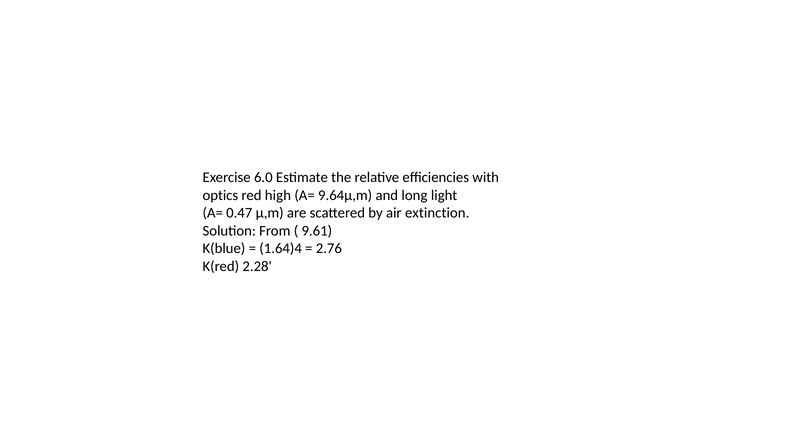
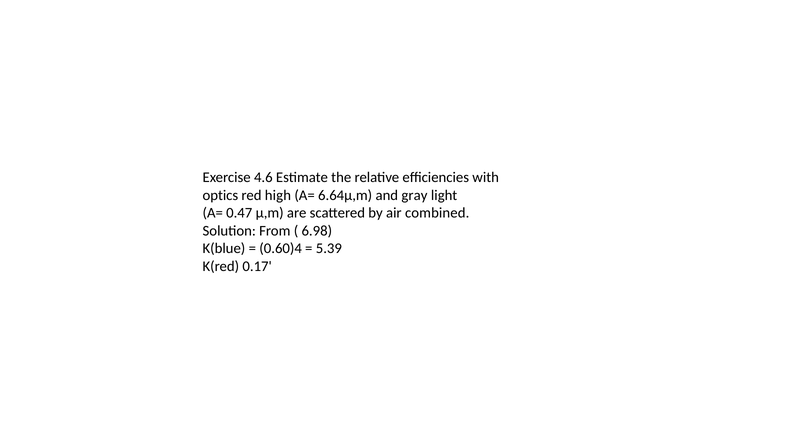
6.0: 6.0 -> 4.6 (263, 177)
9.64μ,m: 9.64μ,m -> 6.64μ,m (345, 195)
long: long -> gray (414, 195)
extinction: extinction -> combined (437, 213)
9.61: 9.61 -> 6.98 (317, 231)
1.64)4: 1.64)4 -> 0.60)4 (281, 248)
2.76: 2.76 -> 5.39 (329, 248)
2.28: 2.28 -> 0.17 (257, 266)
